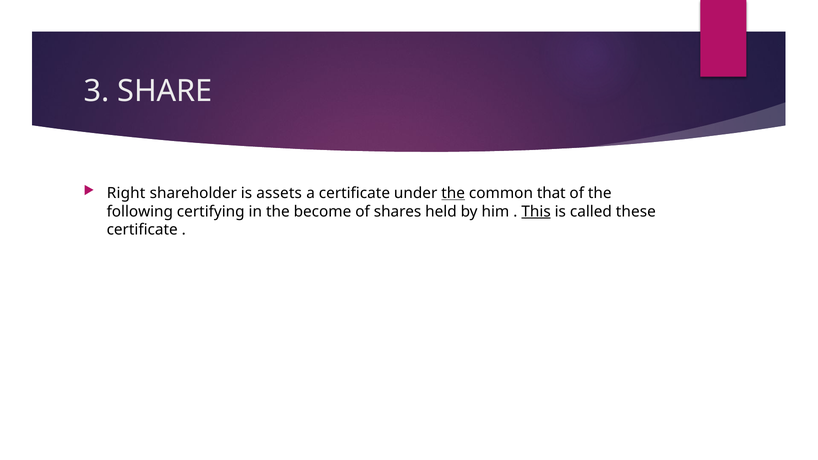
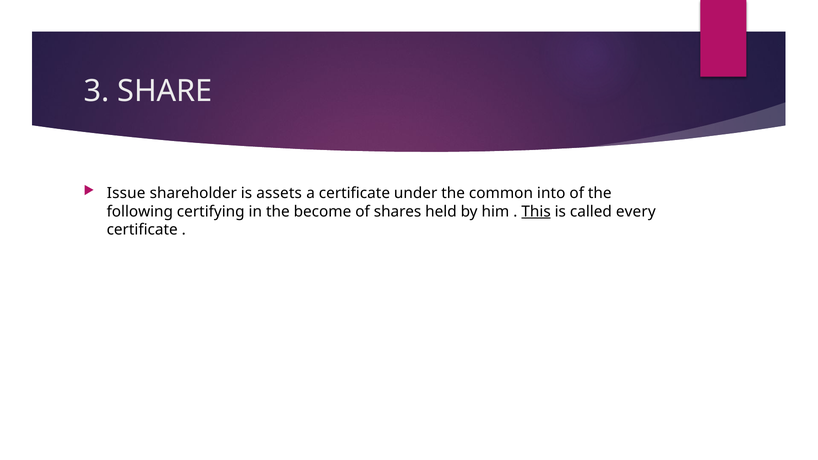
Right: Right -> Issue (126, 193)
the underline: present -> none (453, 193)
that: that -> into (551, 193)
these: these -> every (636, 212)
